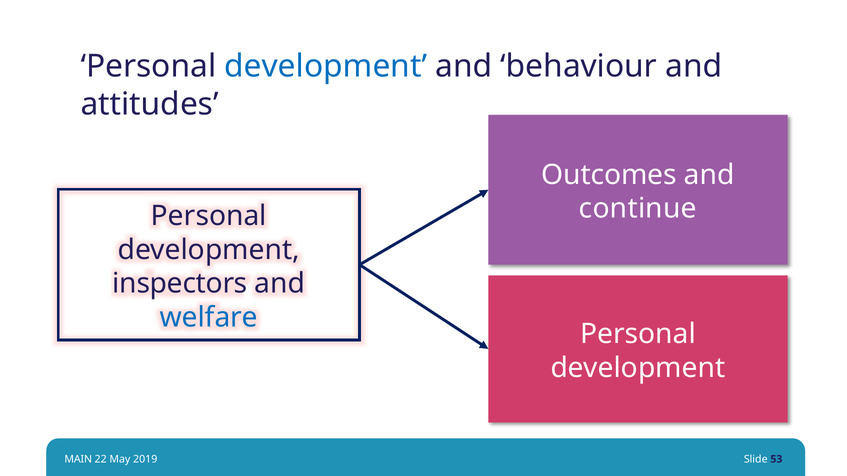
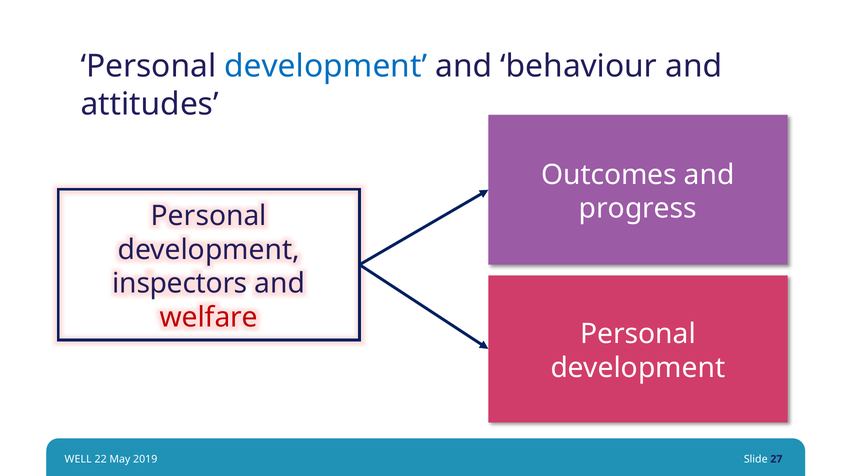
continue: continue -> progress (638, 209)
welfare colour: blue -> red (209, 318)
MAIN: MAIN -> WELL (78, 460)
53: 53 -> 27 (776, 460)
